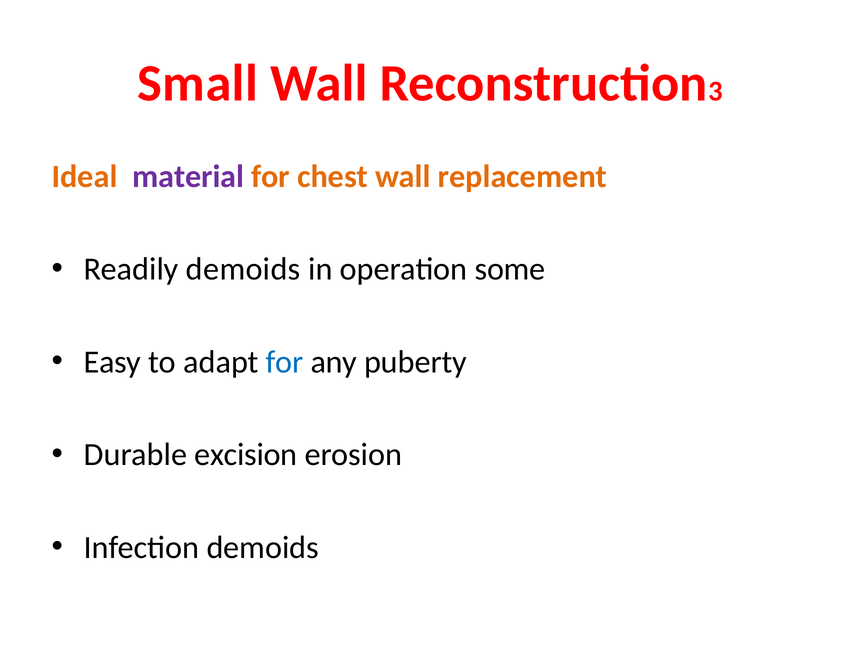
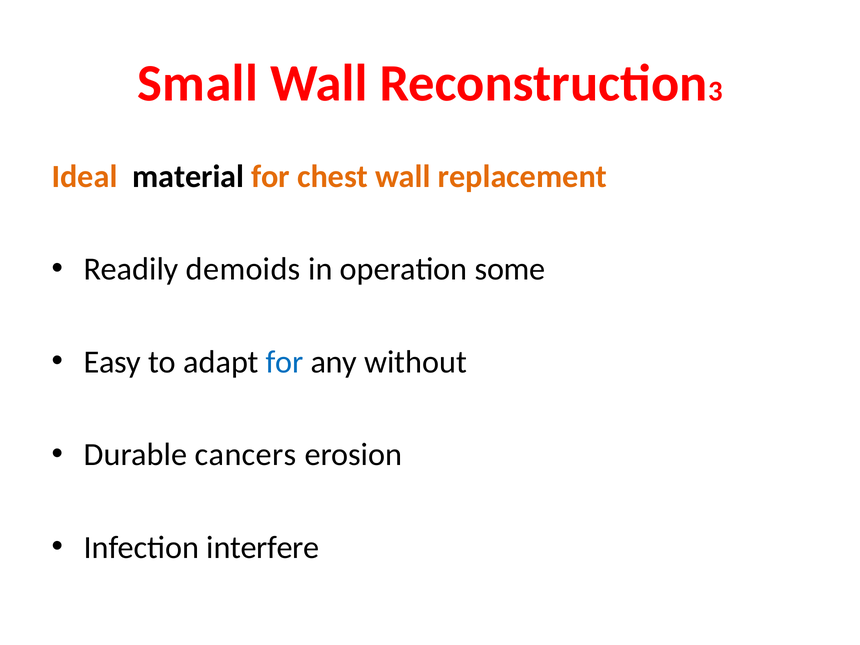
material colour: purple -> black (188, 176)
puberty: puberty -> without (415, 362)
excision: excision -> cancers (246, 455)
Infection demoids: demoids -> interfere (263, 548)
